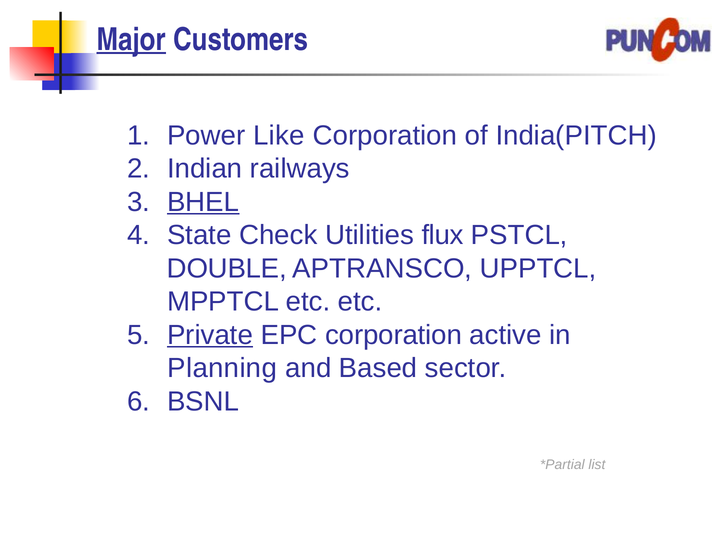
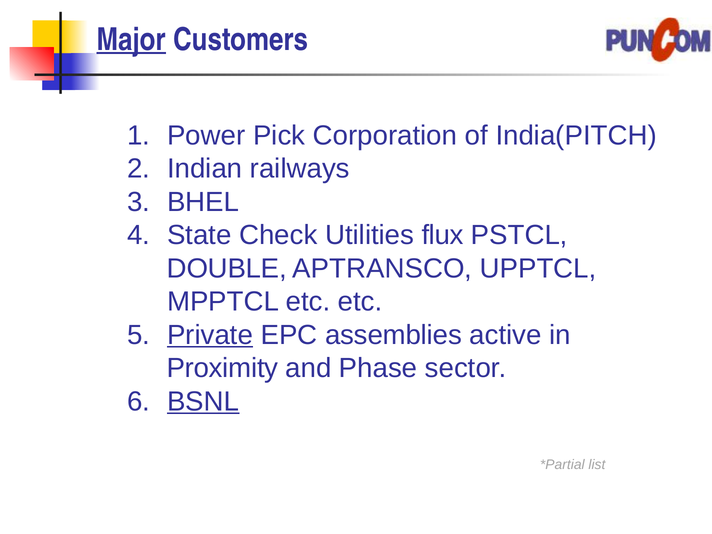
Like: Like -> Pick (279, 136)
BHEL underline: present -> none (203, 202)
EPC corporation: corporation -> assemblies (394, 335)
Planning: Planning -> Proximity (222, 368)
Based: Based -> Phase (378, 368)
BSNL underline: none -> present (203, 401)
